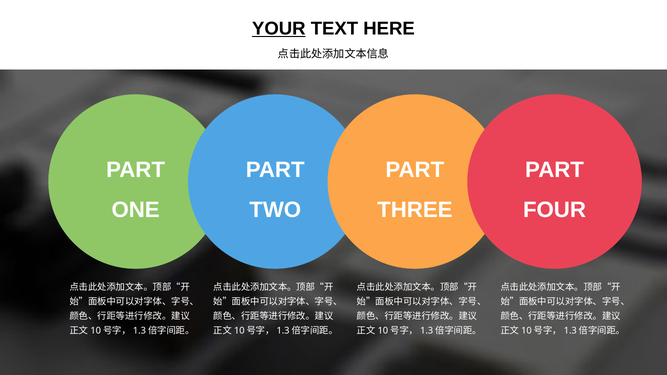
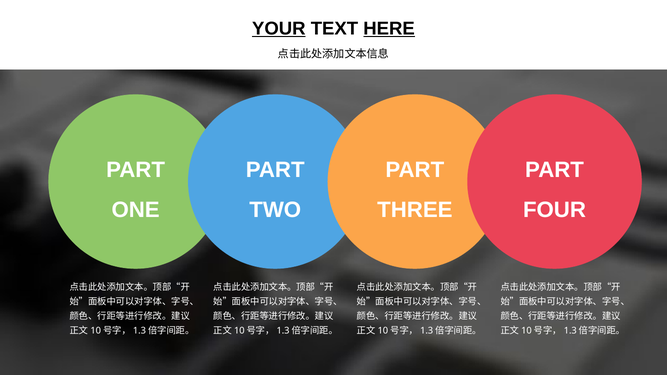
HERE underline: none -> present (389, 29)
